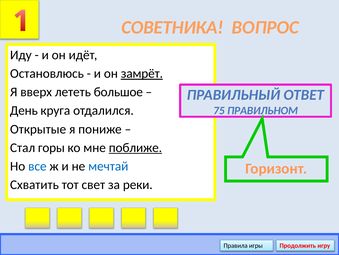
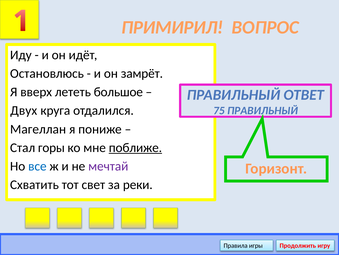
СОВЕТНИКА: СОВЕТНИКА -> ПРИМИРИЛ (172, 27)
замрёт underline: present -> none (142, 73)
День: День -> Двух (24, 110)
75 ПРАВИЛЬНОМ: ПРАВИЛЬНОМ -> ПРАВИЛЬНЫЙ (263, 110)
Открытые: Открытые -> Магеллан (38, 129)
мечтай colour: blue -> purple (108, 166)
